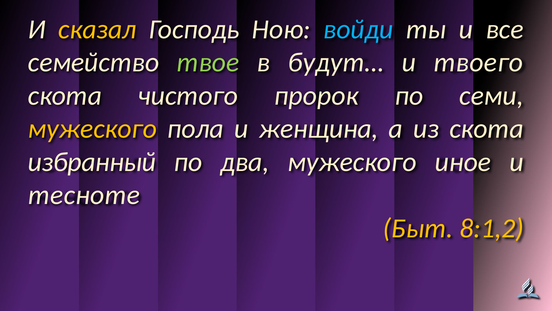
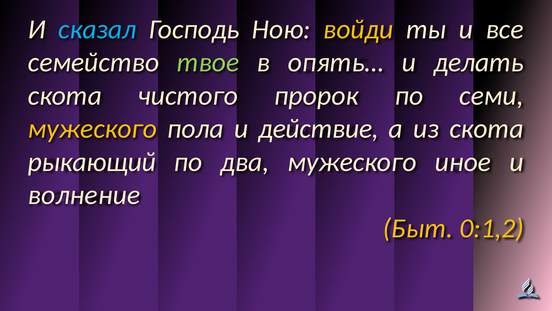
сказал colour: yellow -> light blue (97, 29)
войди colour: light blue -> yellow (358, 29)
будут…: будут… -> опять… (336, 62)
твоего: твоего -> делать (479, 62)
женщина: женщина -> действие (319, 129)
избранный: избранный -> рыкающий (92, 162)
тесноте: тесноте -> волнение (84, 195)
8:1,2: 8:1,2 -> 0:1,2 (492, 228)
